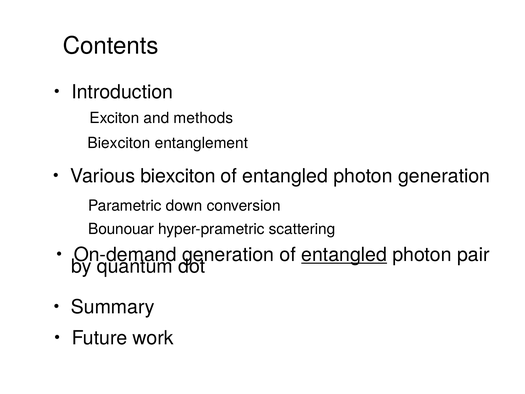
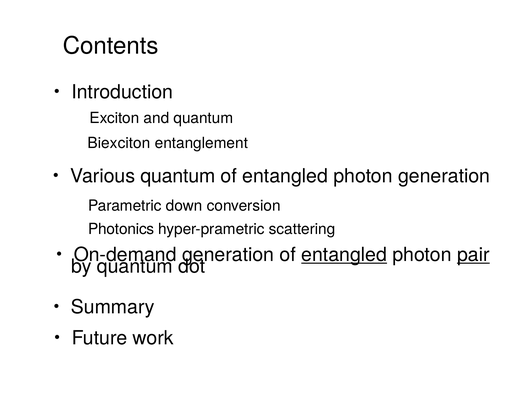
and methods: methods -> quantum (203, 118)
biexciton: biexciton -> quantum (178, 176)
Bounouar: Bounouar -> Photonics (121, 229)
pair underline: none -> present (473, 255)
